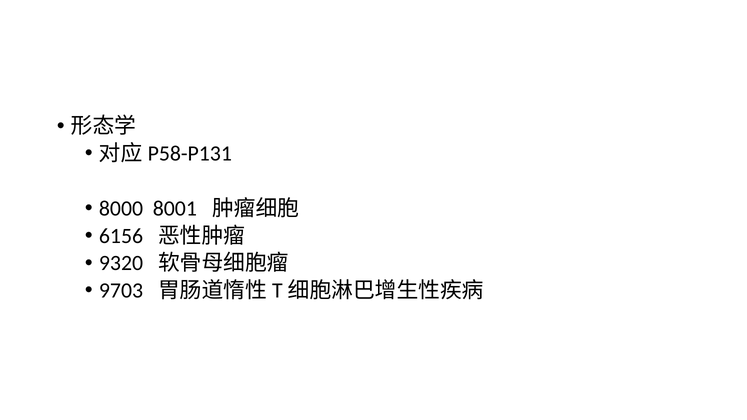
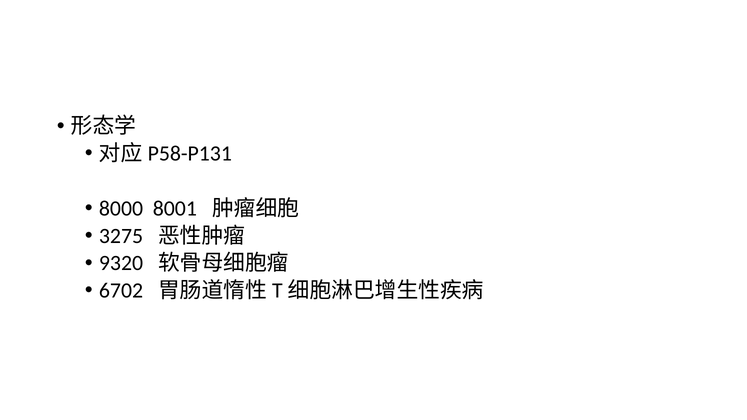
6156: 6156 -> 3275 (121, 236)
9703: 9703 -> 6702 (121, 291)
